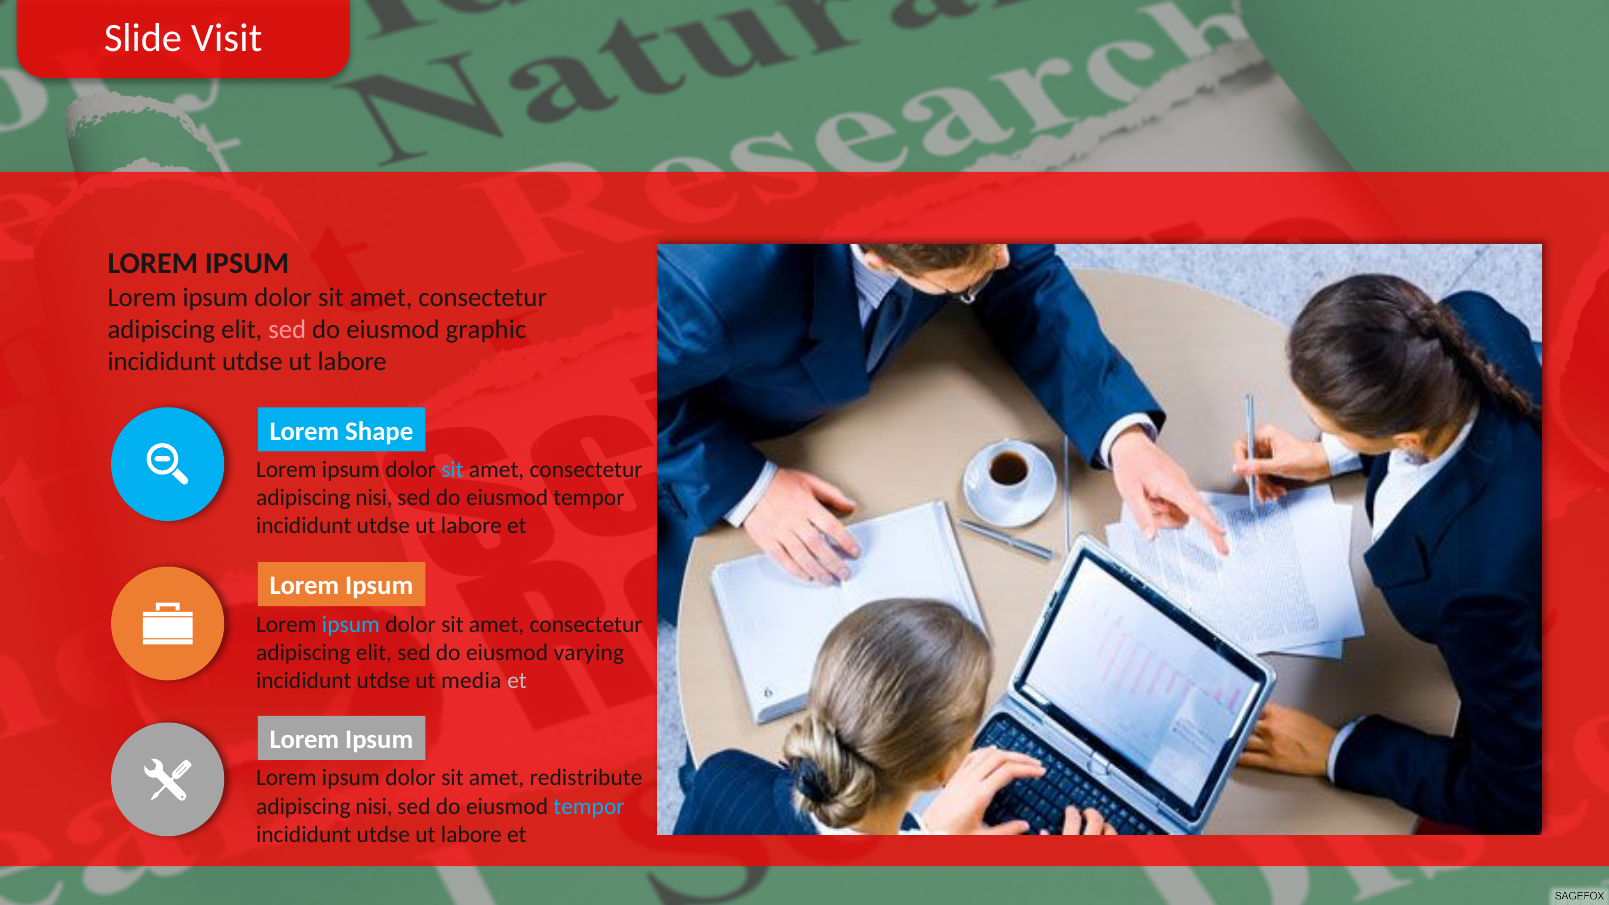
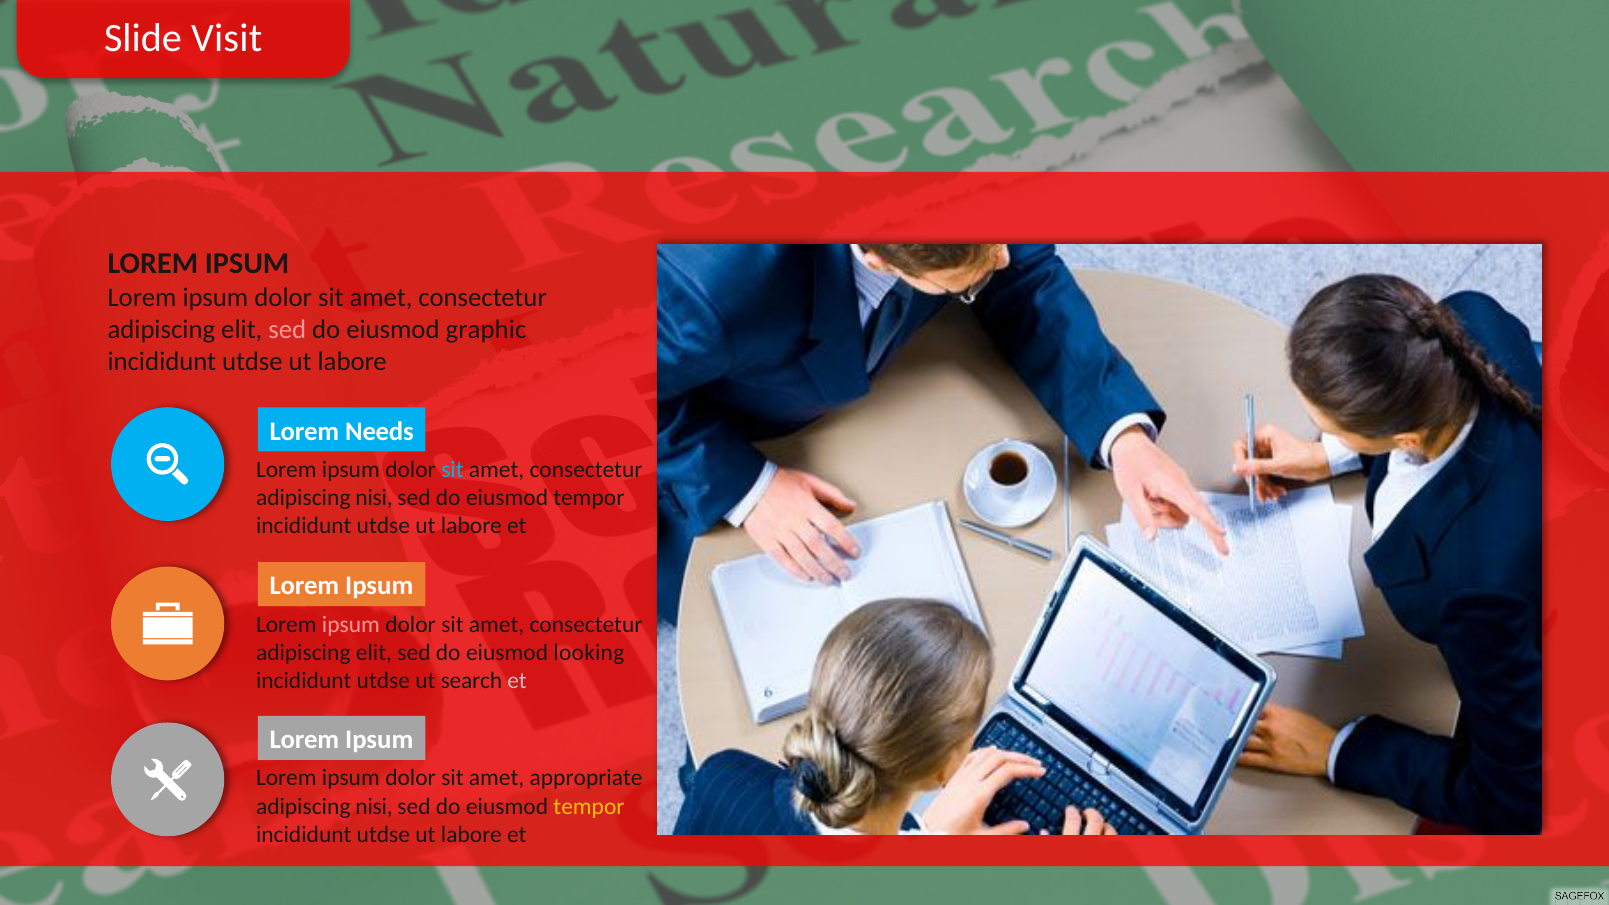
Shape: Shape -> Needs (379, 431)
ipsum colour: light blue -> pink (351, 624)
varying: varying -> looking (589, 653)
media: media -> search (471, 681)
redistribute: redistribute -> appropriate (586, 778)
tempor colour: light blue -> yellow (589, 806)
